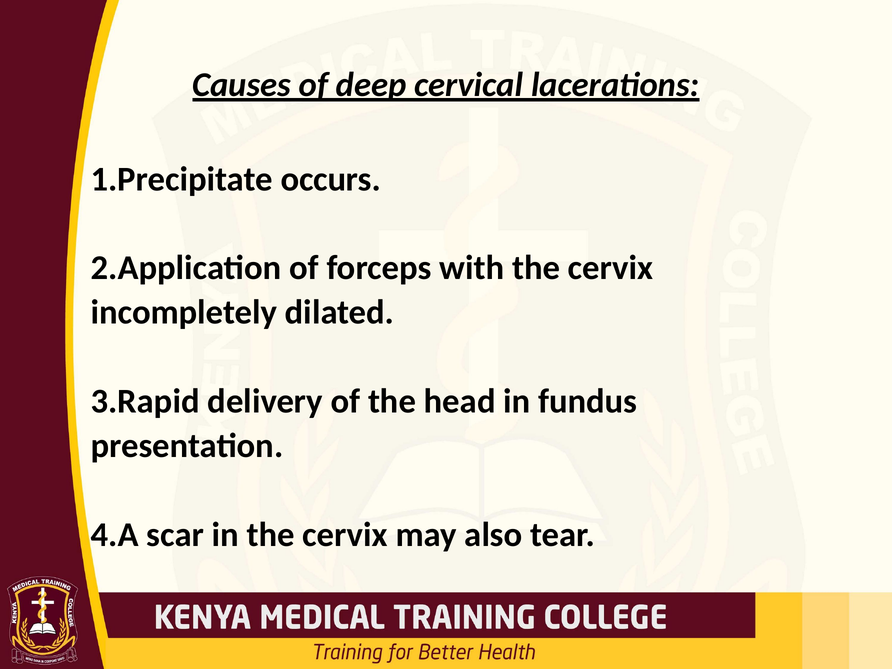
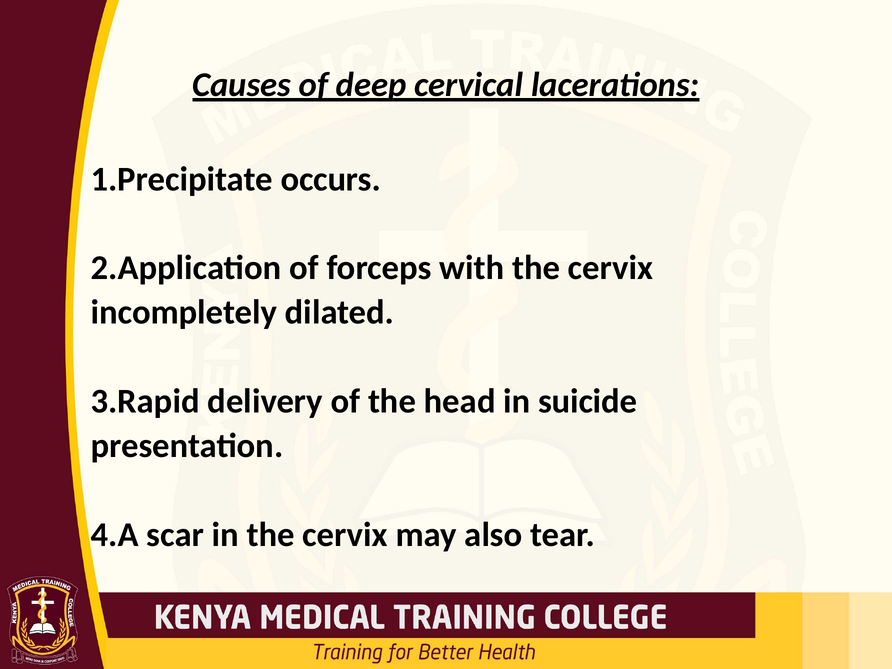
fundus: fundus -> suicide (588, 401)
